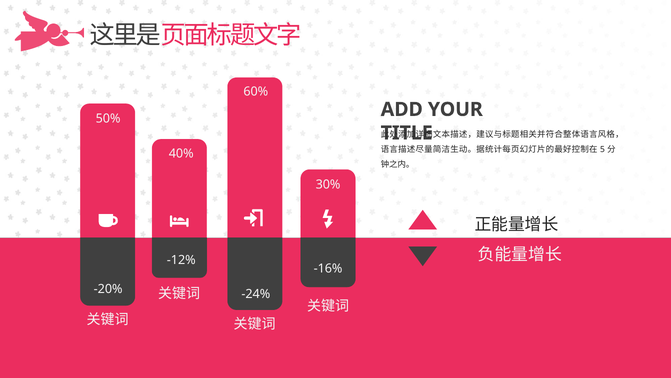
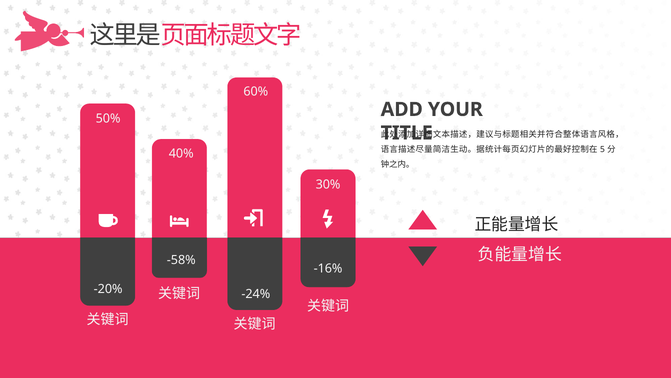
-12%: -12% -> -58% (181, 260)
